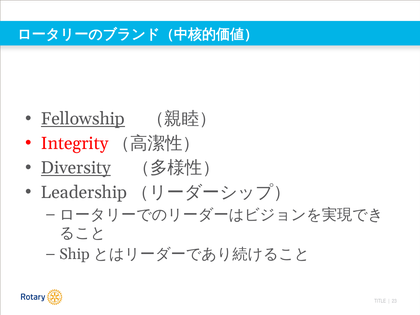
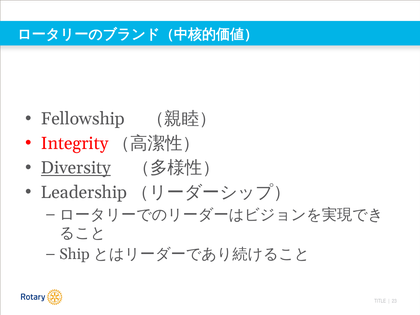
Fellowship underline: present -> none (83, 119)
